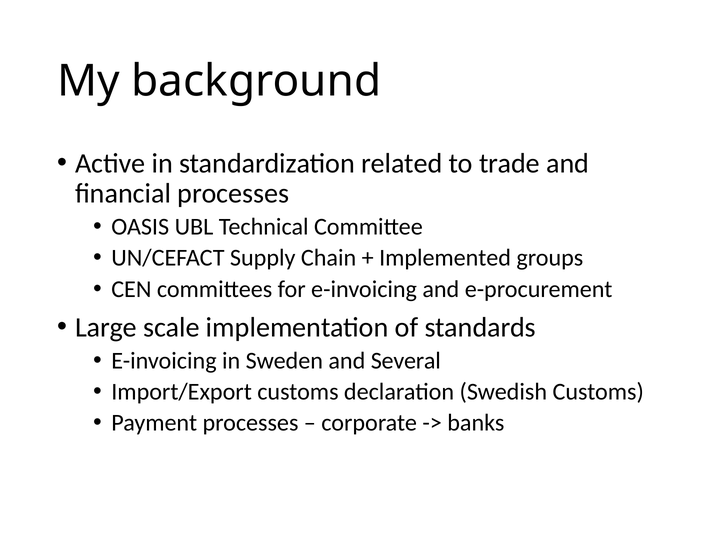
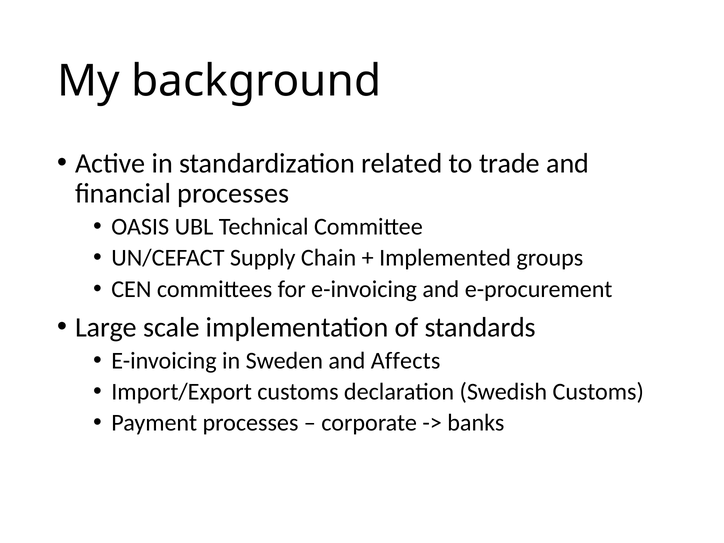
Several: Several -> Affects (406, 361)
